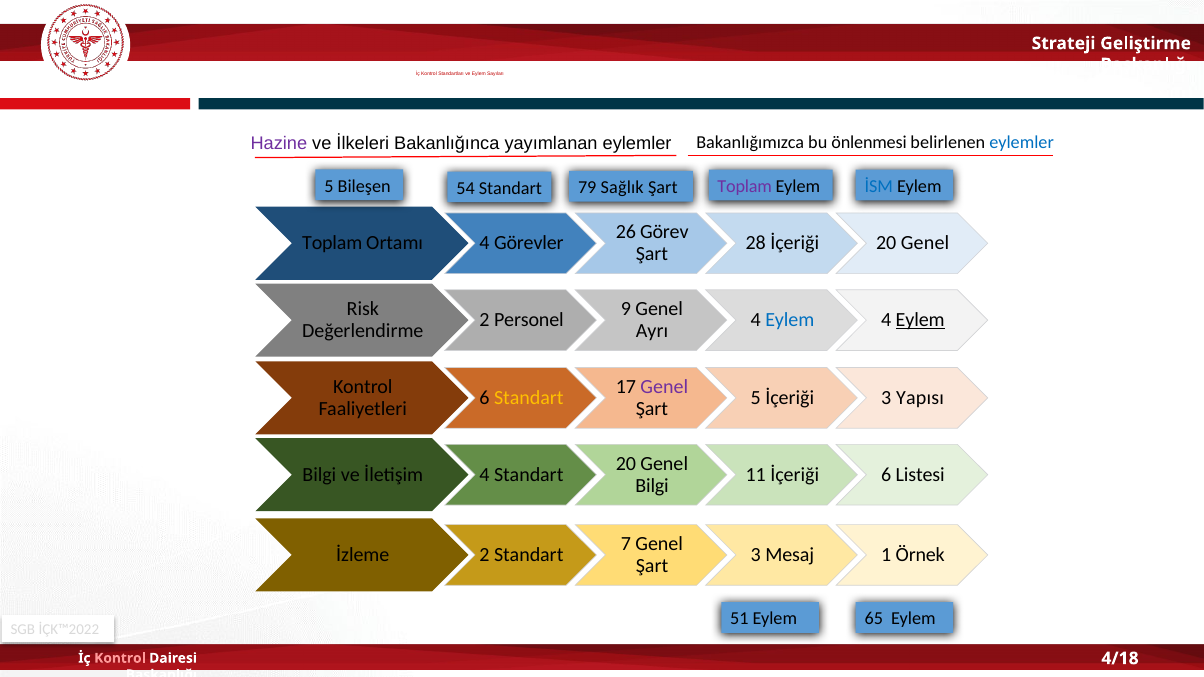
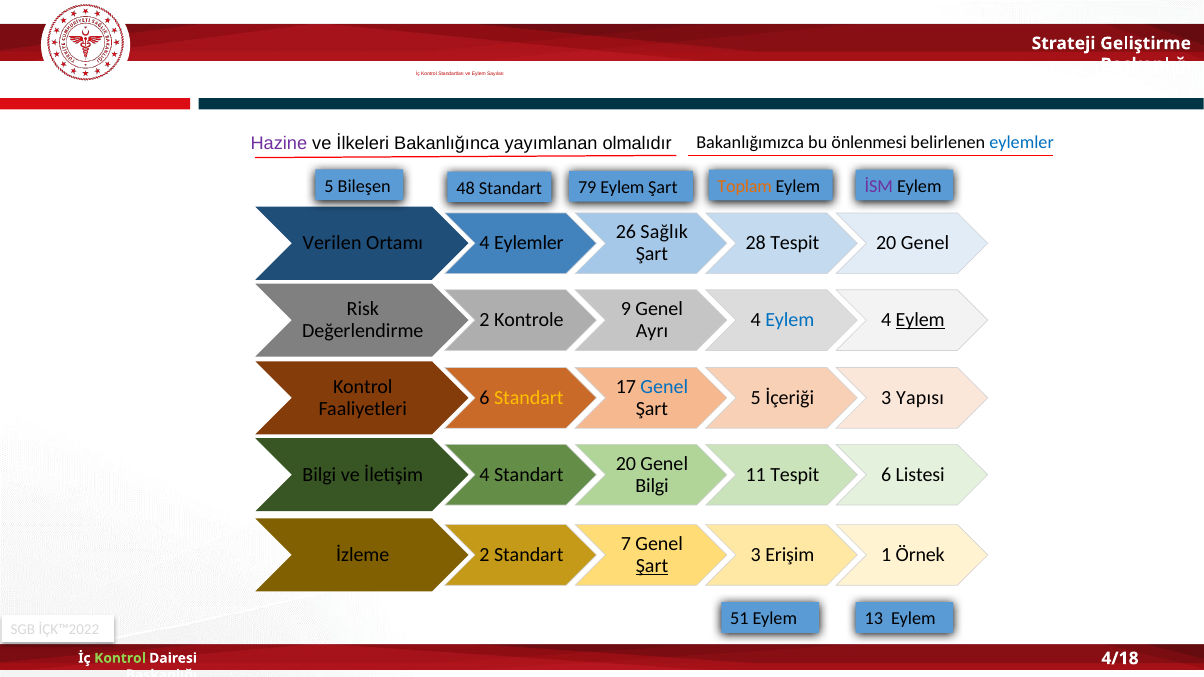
yayımlanan eylemler: eylemler -> olmalıdır (637, 143)
54: 54 -> 48 (466, 188)
Toplam colour: purple -> orange (745, 186)
79 Sağlık: Sağlık -> Eylem (622, 188)
İSM colour: blue -> purple (879, 186)
Görev: Görev -> Sağlık (664, 232)
Toplam: Toplam -> Verilen (332, 243)
Görevler: Görevler -> Eylemler (529, 243)
İçeriği: İçeriği -> Tespit (795, 243)
Personel: Personel -> Kontrole (529, 320)
Genel colour: purple -> blue (664, 387)
İçeriği: İçeriği -> Tespit (795, 475)
Mesaj: Mesaj -> Erişim (790, 555)
Şart underline: none -> present (652, 566)
65: 65 -> 13 (874, 619)
Kontrol colour: pink -> light green (120, 658)
